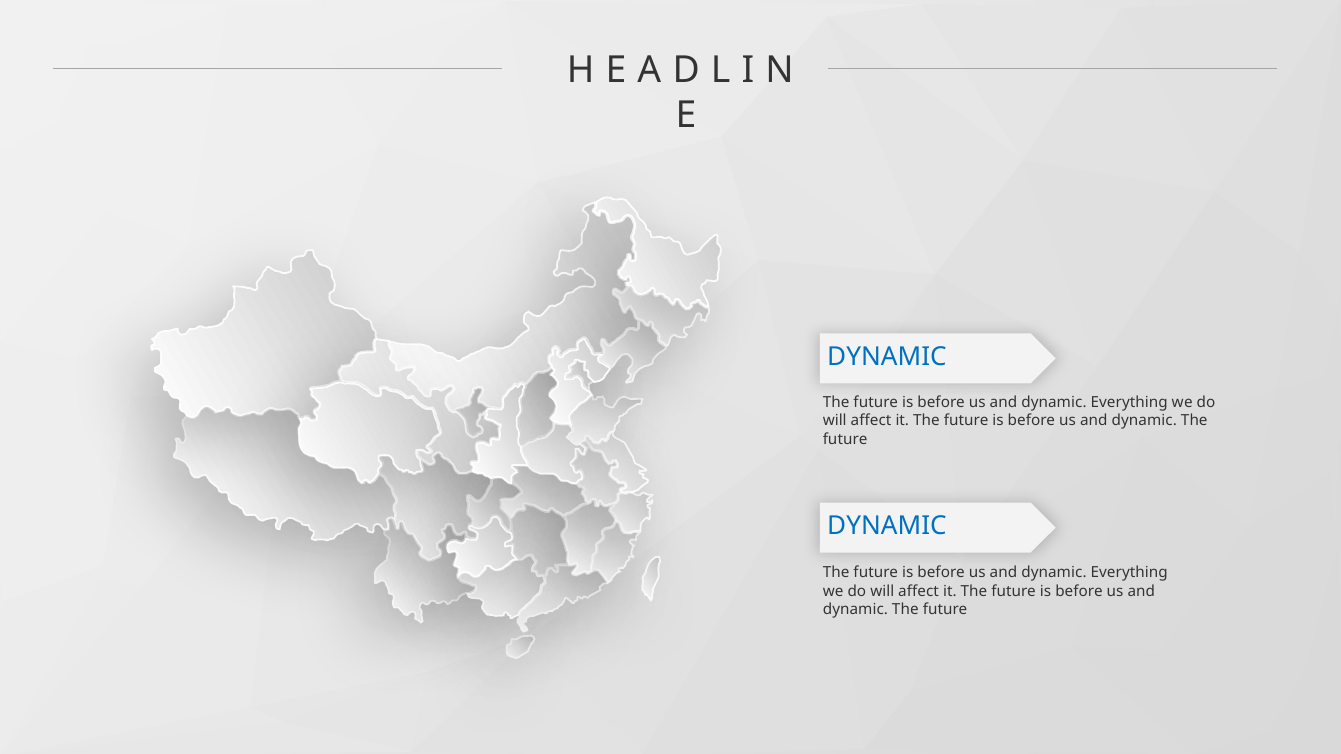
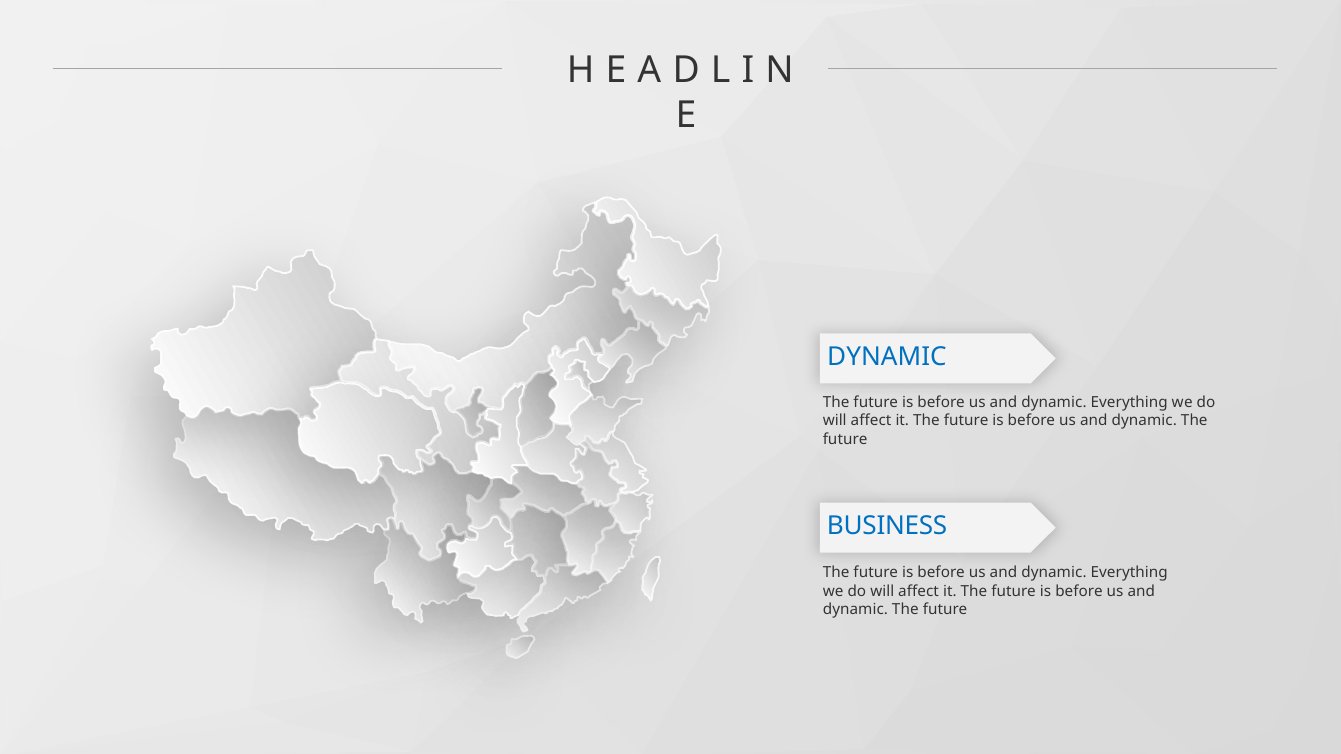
DYNAMIC: DYNAMIC -> BUSINESS (887, 526)
